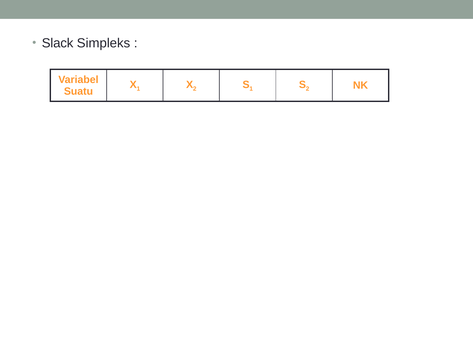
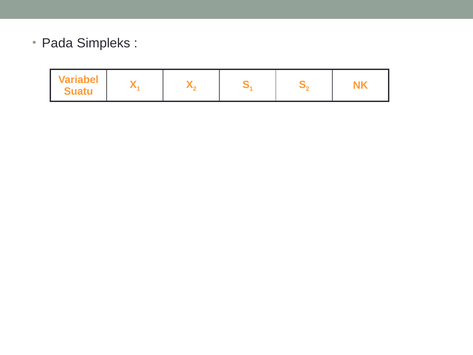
Slack: Slack -> Pada (57, 43)
